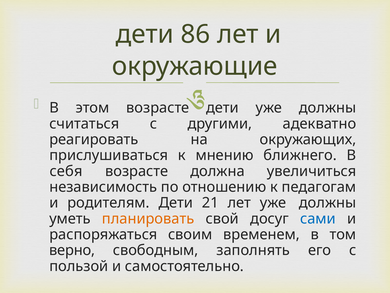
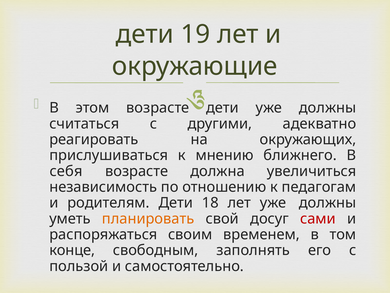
86: 86 -> 19 (195, 34)
21: 21 -> 18 (210, 203)
сами colour: blue -> red (318, 218)
верно: верно -> конце (72, 250)
